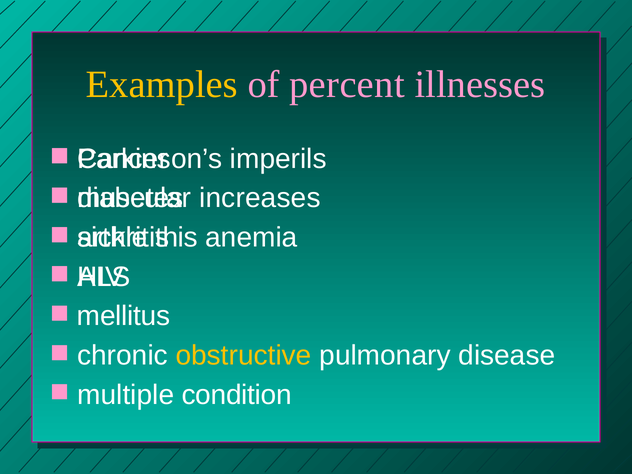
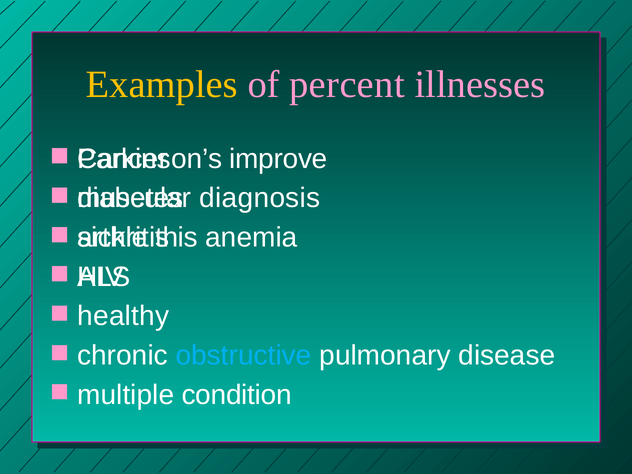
imperils: imperils -> improve (278, 159)
increases: increases -> diagnosis (260, 198)
mellitus: mellitus -> healthy (123, 316)
obstructive colour: yellow -> light blue (244, 355)
